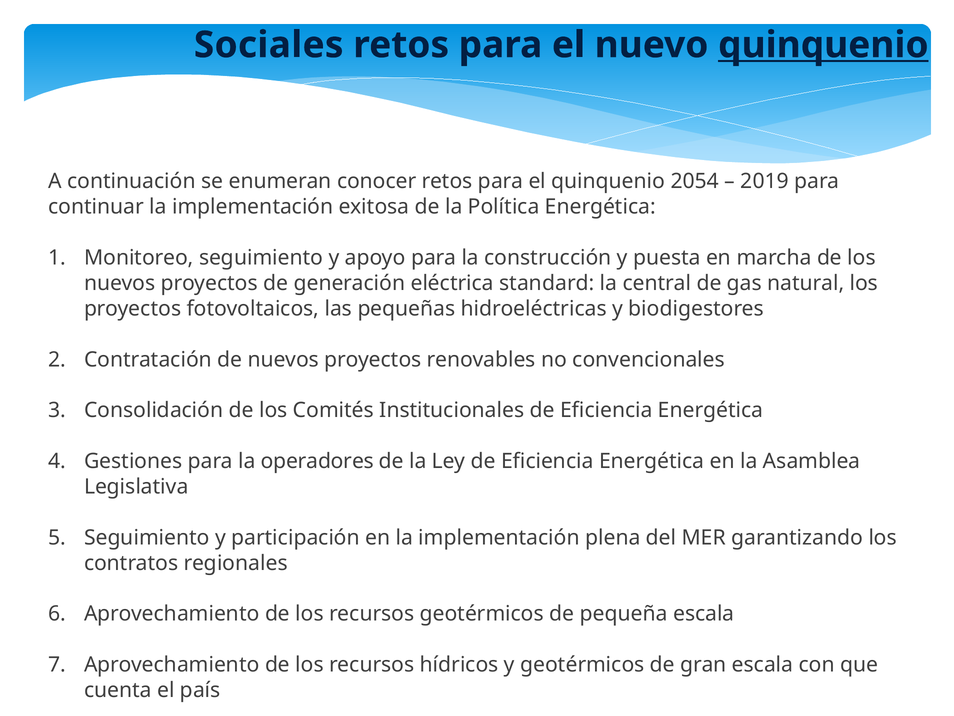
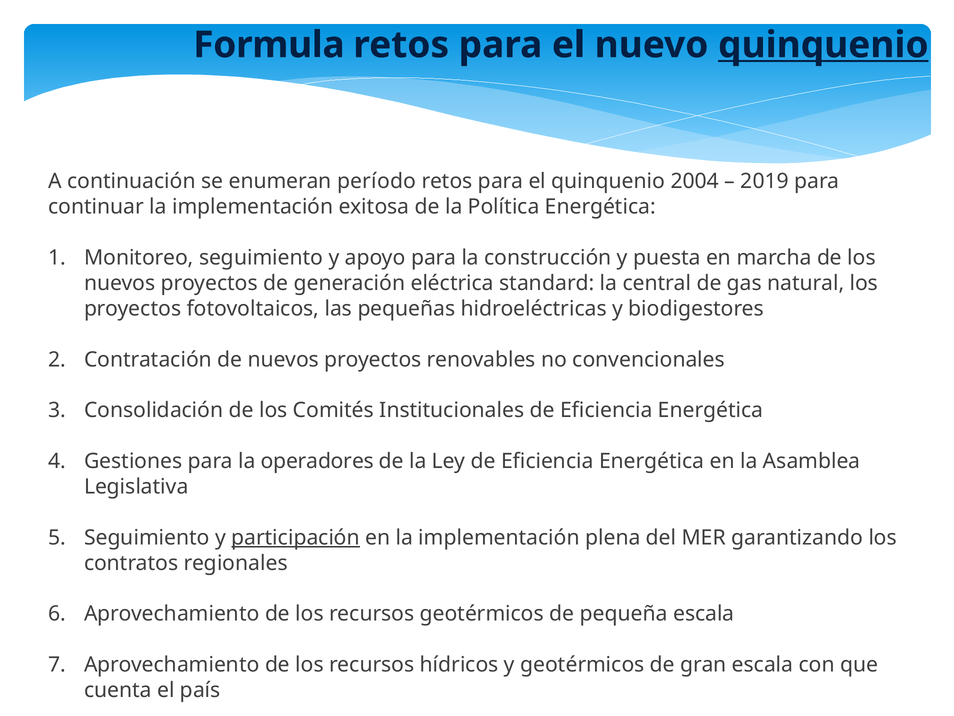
Sociales: Sociales -> Formula (269, 45)
conocer: conocer -> período (377, 181)
2054: 2054 -> 2004 (695, 181)
participación underline: none -> present (296, 537)
